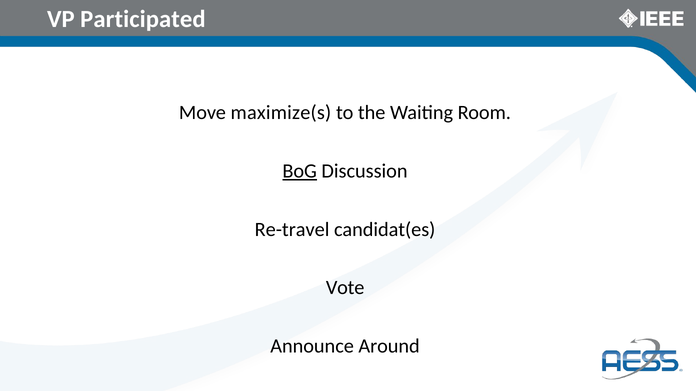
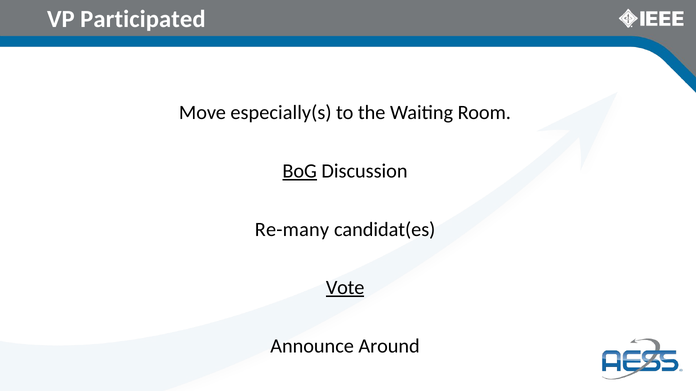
maximize(s: maximize(s -> especially(s (281, 113)
Re-travel: Re-travel -> Re-many (292, 230)
Vote underline: none -> present (345, 288)
